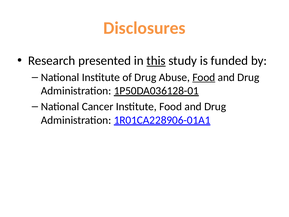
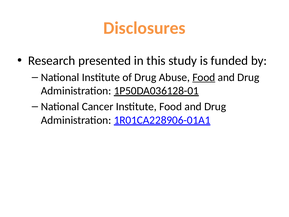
this underline: present -> none (156, 61)
